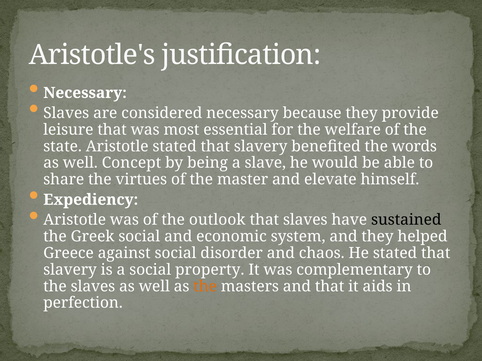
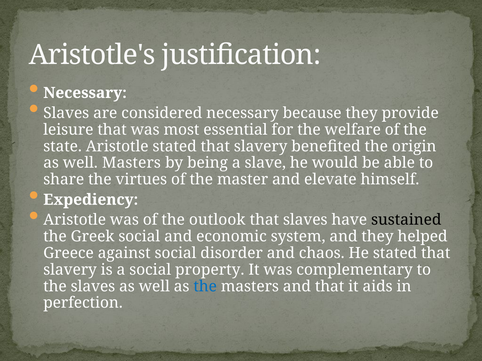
words: words -> origin (414, 146)
well Concept: Concept -> Masters (131, 163)
the colour: orange -> blue (205, 287)
